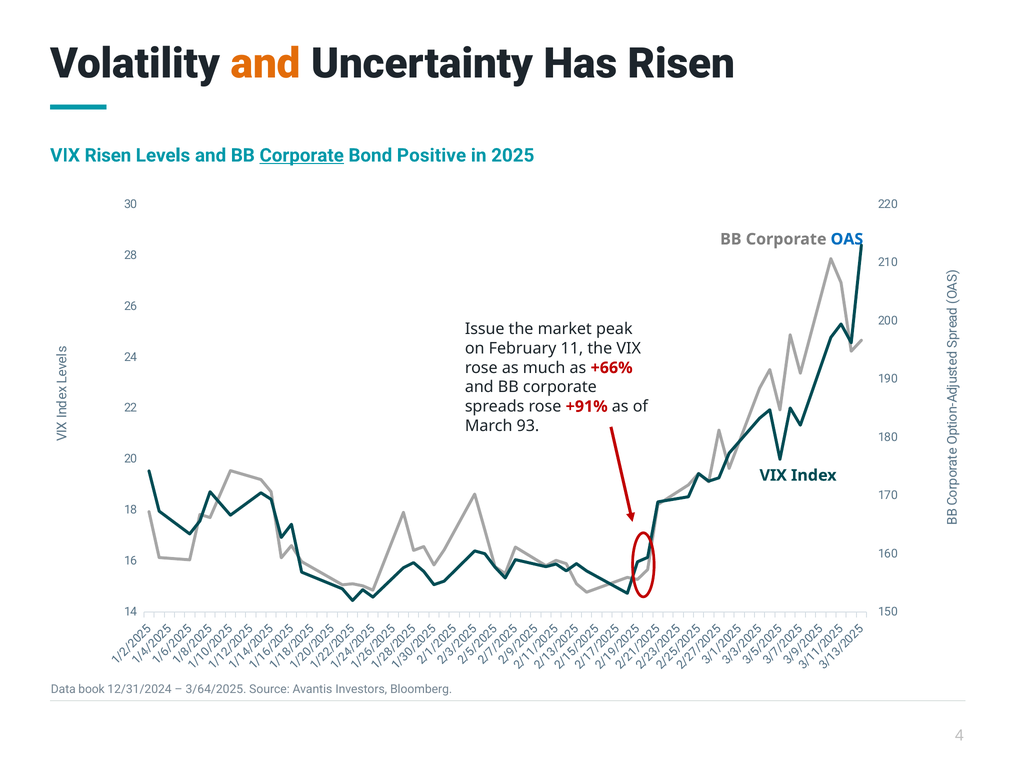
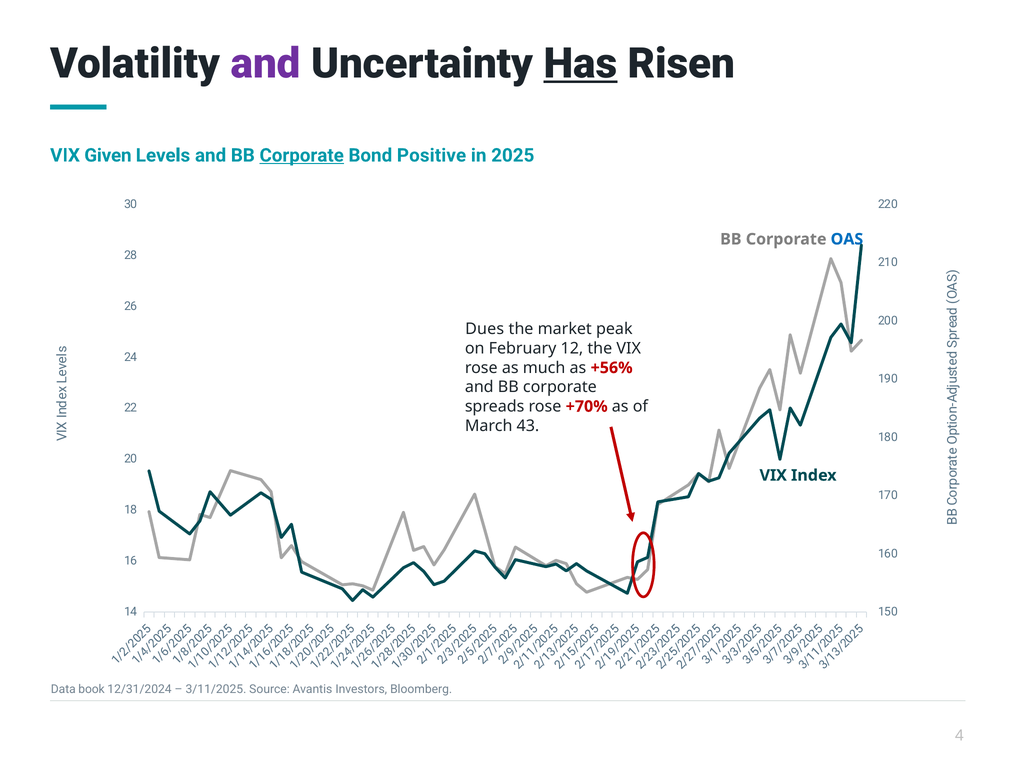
and colour: orange -> purple (266, 64)
Has underline: none -> present (581, 64)
VIX Risen: Risen -> Given (108, 155)
Issue: Issue -> Dues (485, 329)
11: 11 -> 12 (572, 348)
+66%: +66% -> +56% (612, 368)
+91%: +91% -> +70% (587, 406)
93: 93 -> 43 (528, 426)
3/64/2025: 3/64/2025 -> 3/11/2025 (216, 689)
